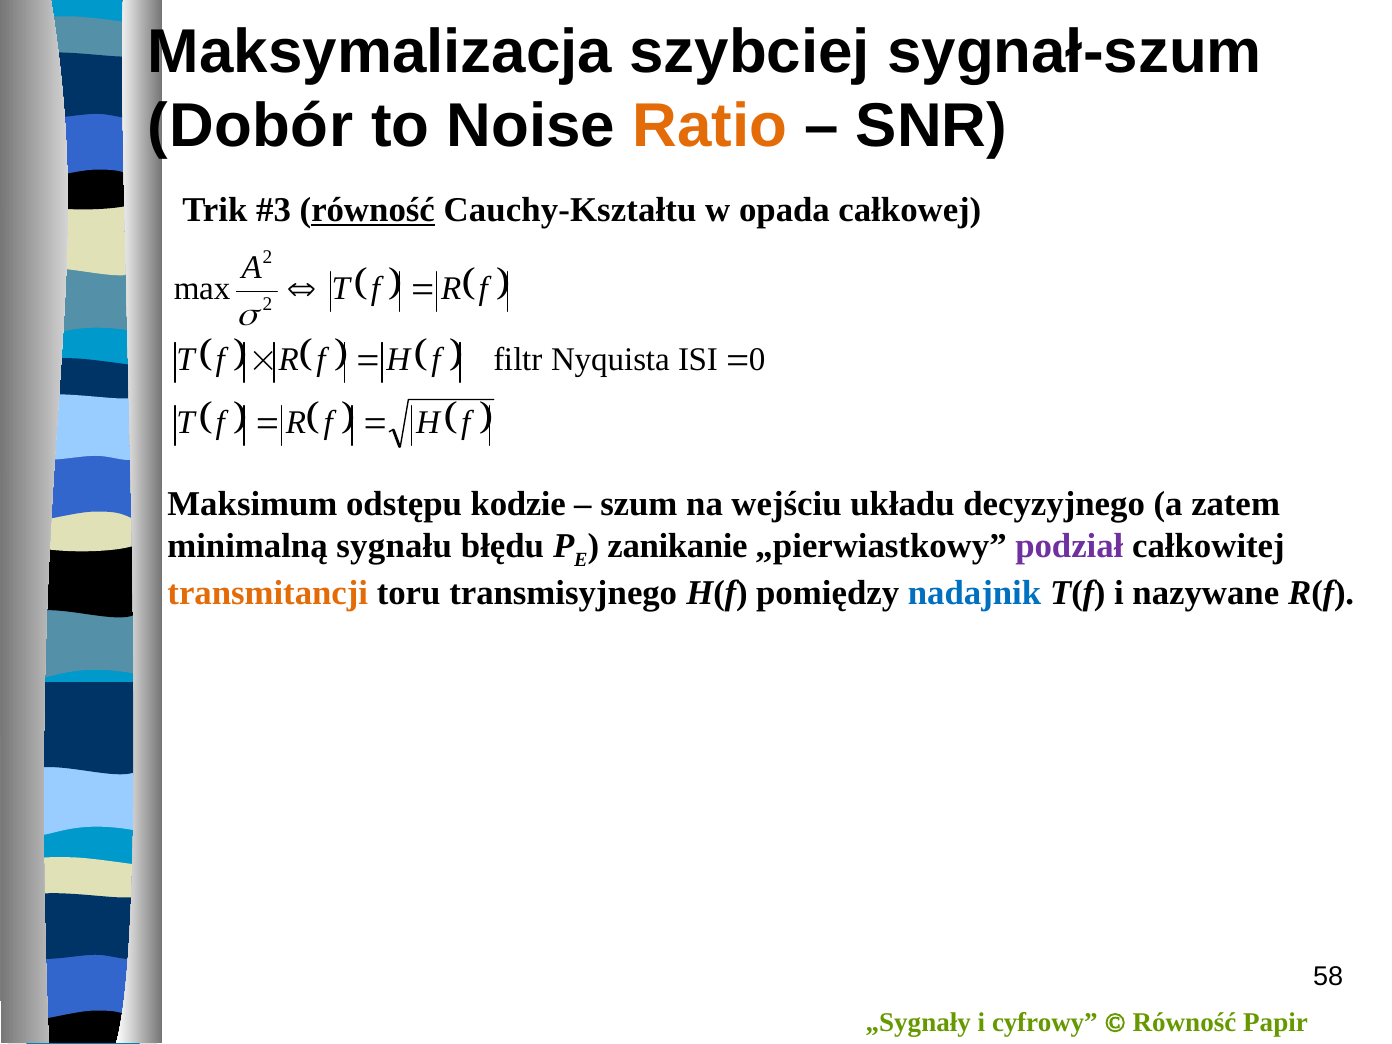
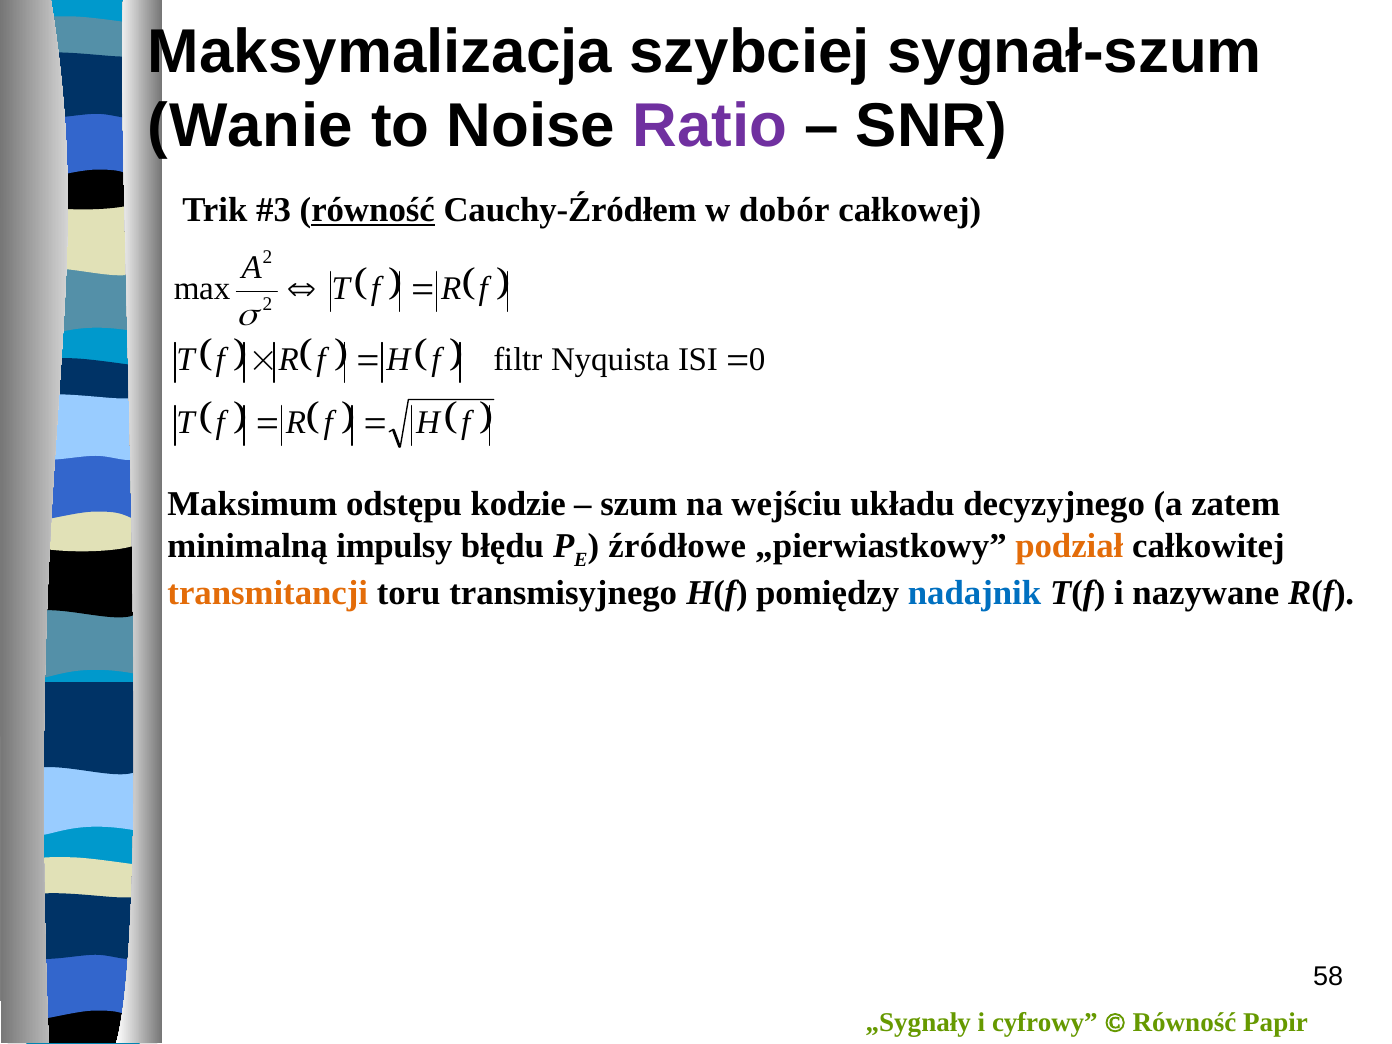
Dobór: Dobór -> Wanie (251, 126)
Ratio colour: orange -> purple (710, 126)
Cauchy-Kształtu: Cauchy-Kształtu -> Cauchy-Źródłem (570, 210)
opada: opada -> dobór (784, 210)
sygnału: sygnału -> impulsy (394, 546)
zanikanie: zanikanie -> źródłowe (677, 546)
podział colour: purple -> orange (1069, 546)
